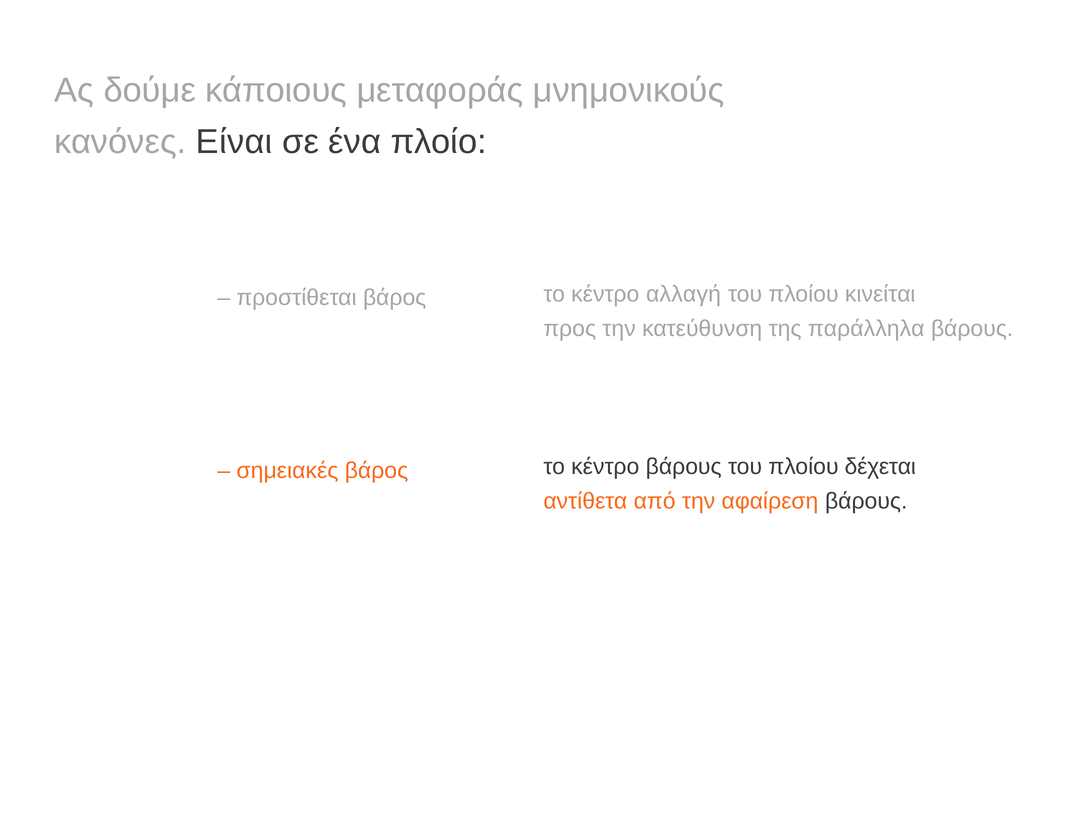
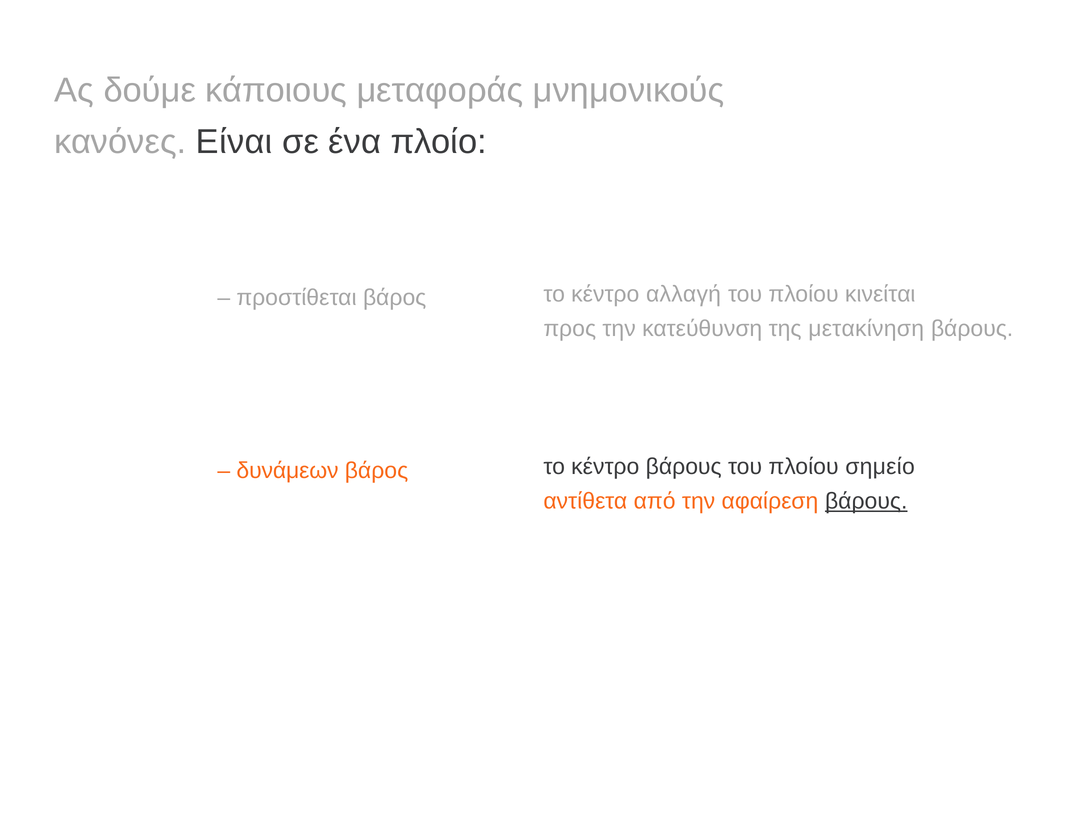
της παράλληλα: παράλληλα -> μετακίνηση (866, 329)
δέχεται: δέχεται -> σημείο (880, 467)
σημειακές: σημειακές -> δυνάμεων (288, 471)
βάρους underline: none -> present (866, 501)
